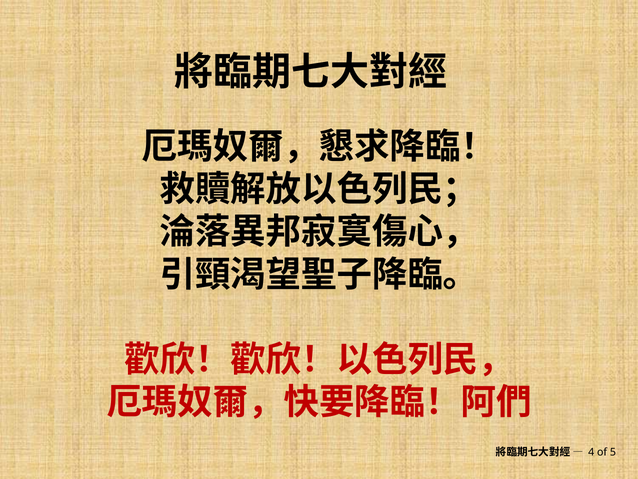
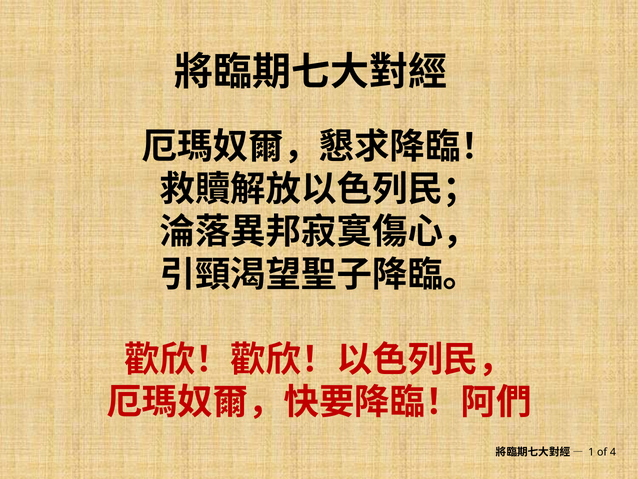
4: 4 -> 1 (591, 452)
5: 5 -> 4 (613, 452)
